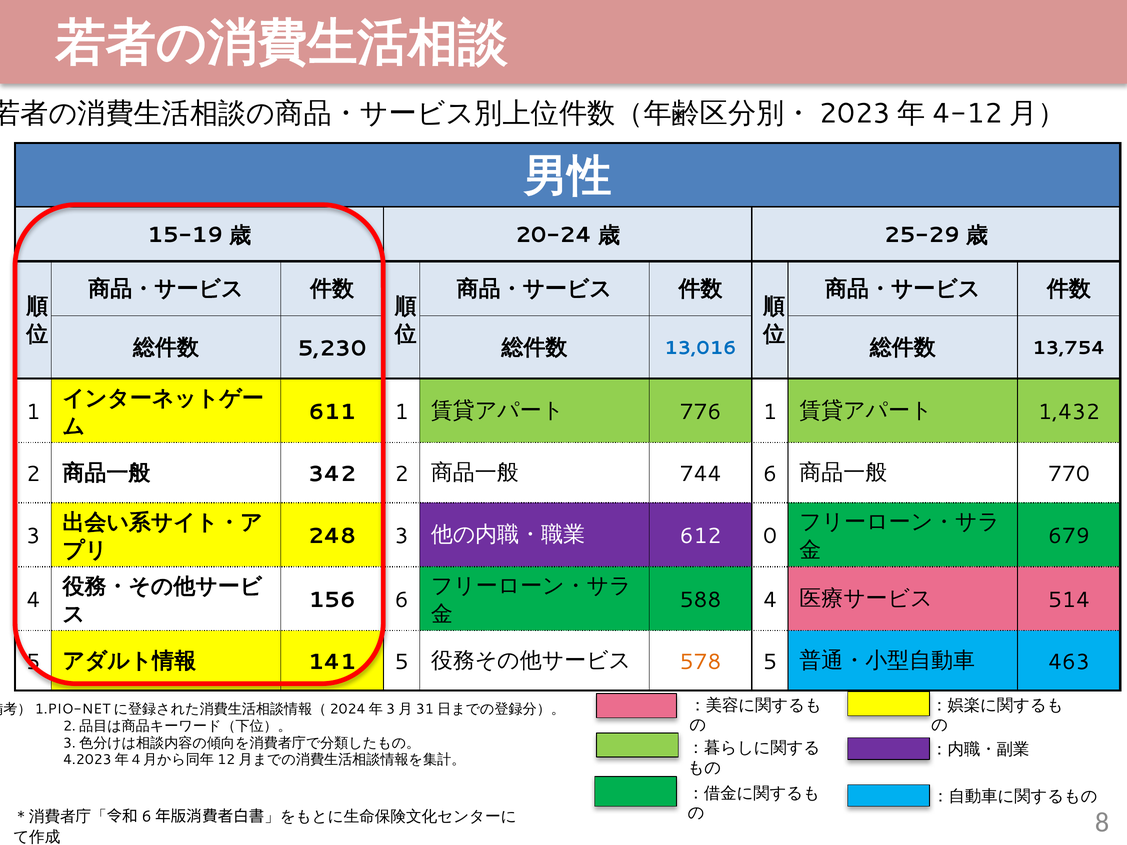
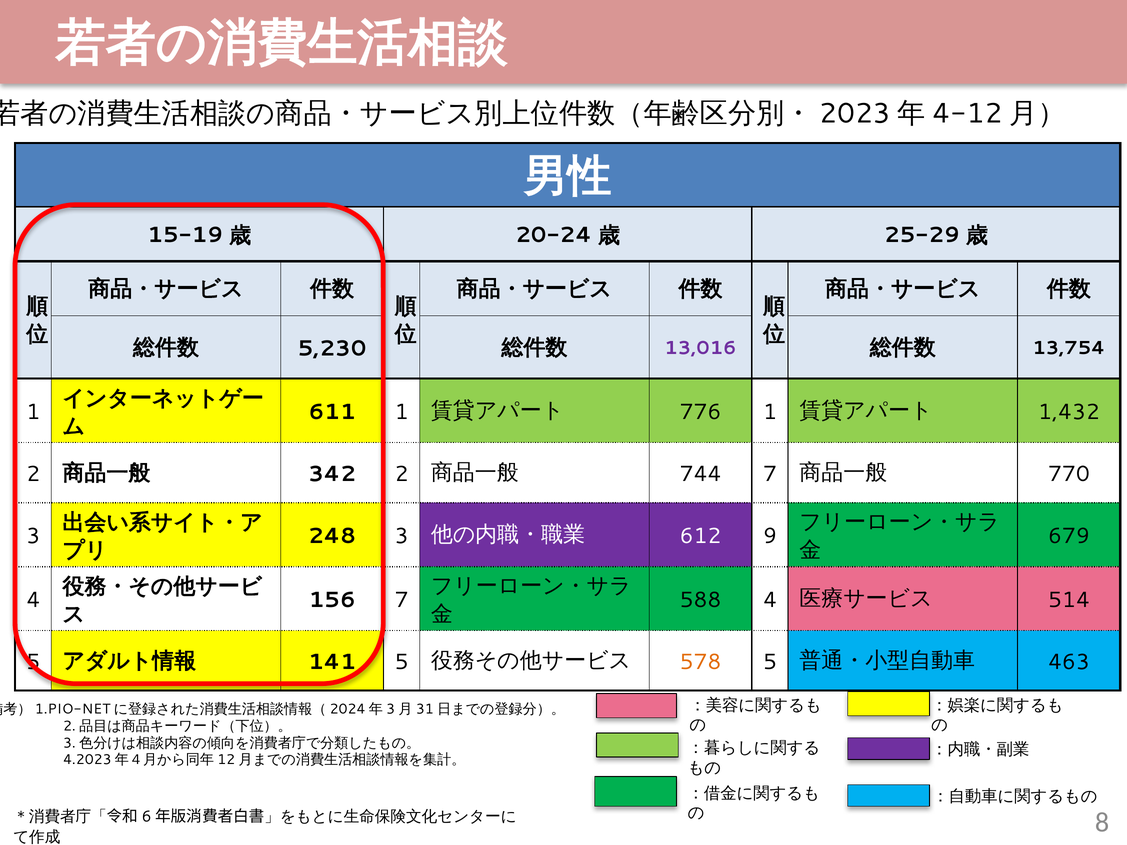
13,016 colour: blue -> purple (700, 348)
744 6: 6 -> 7 (770, 474)
0: 0 -> 9 (770, 536)
6: 6 -> 7 (402, 600)
